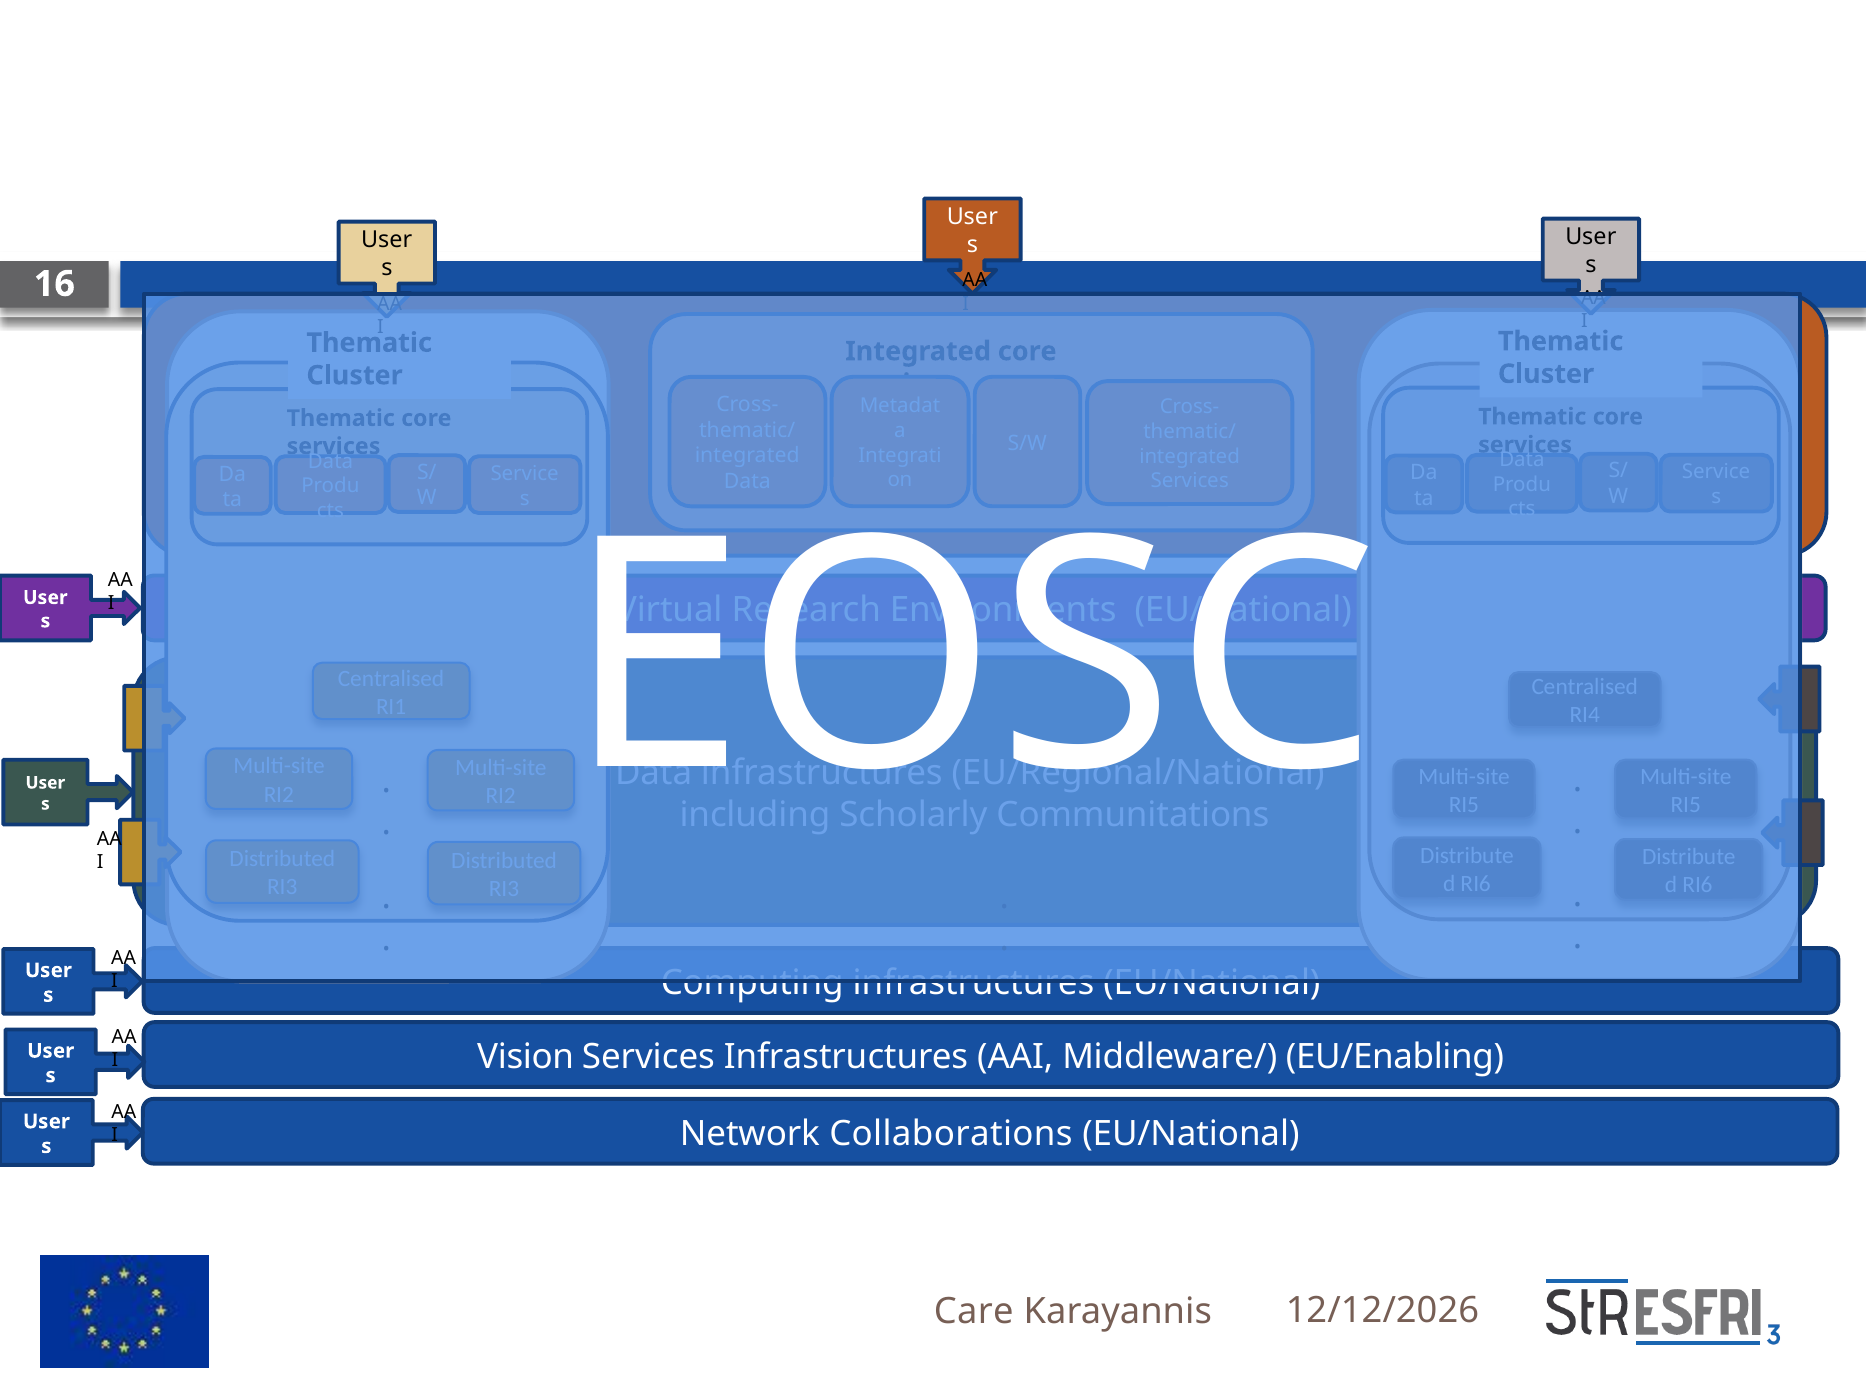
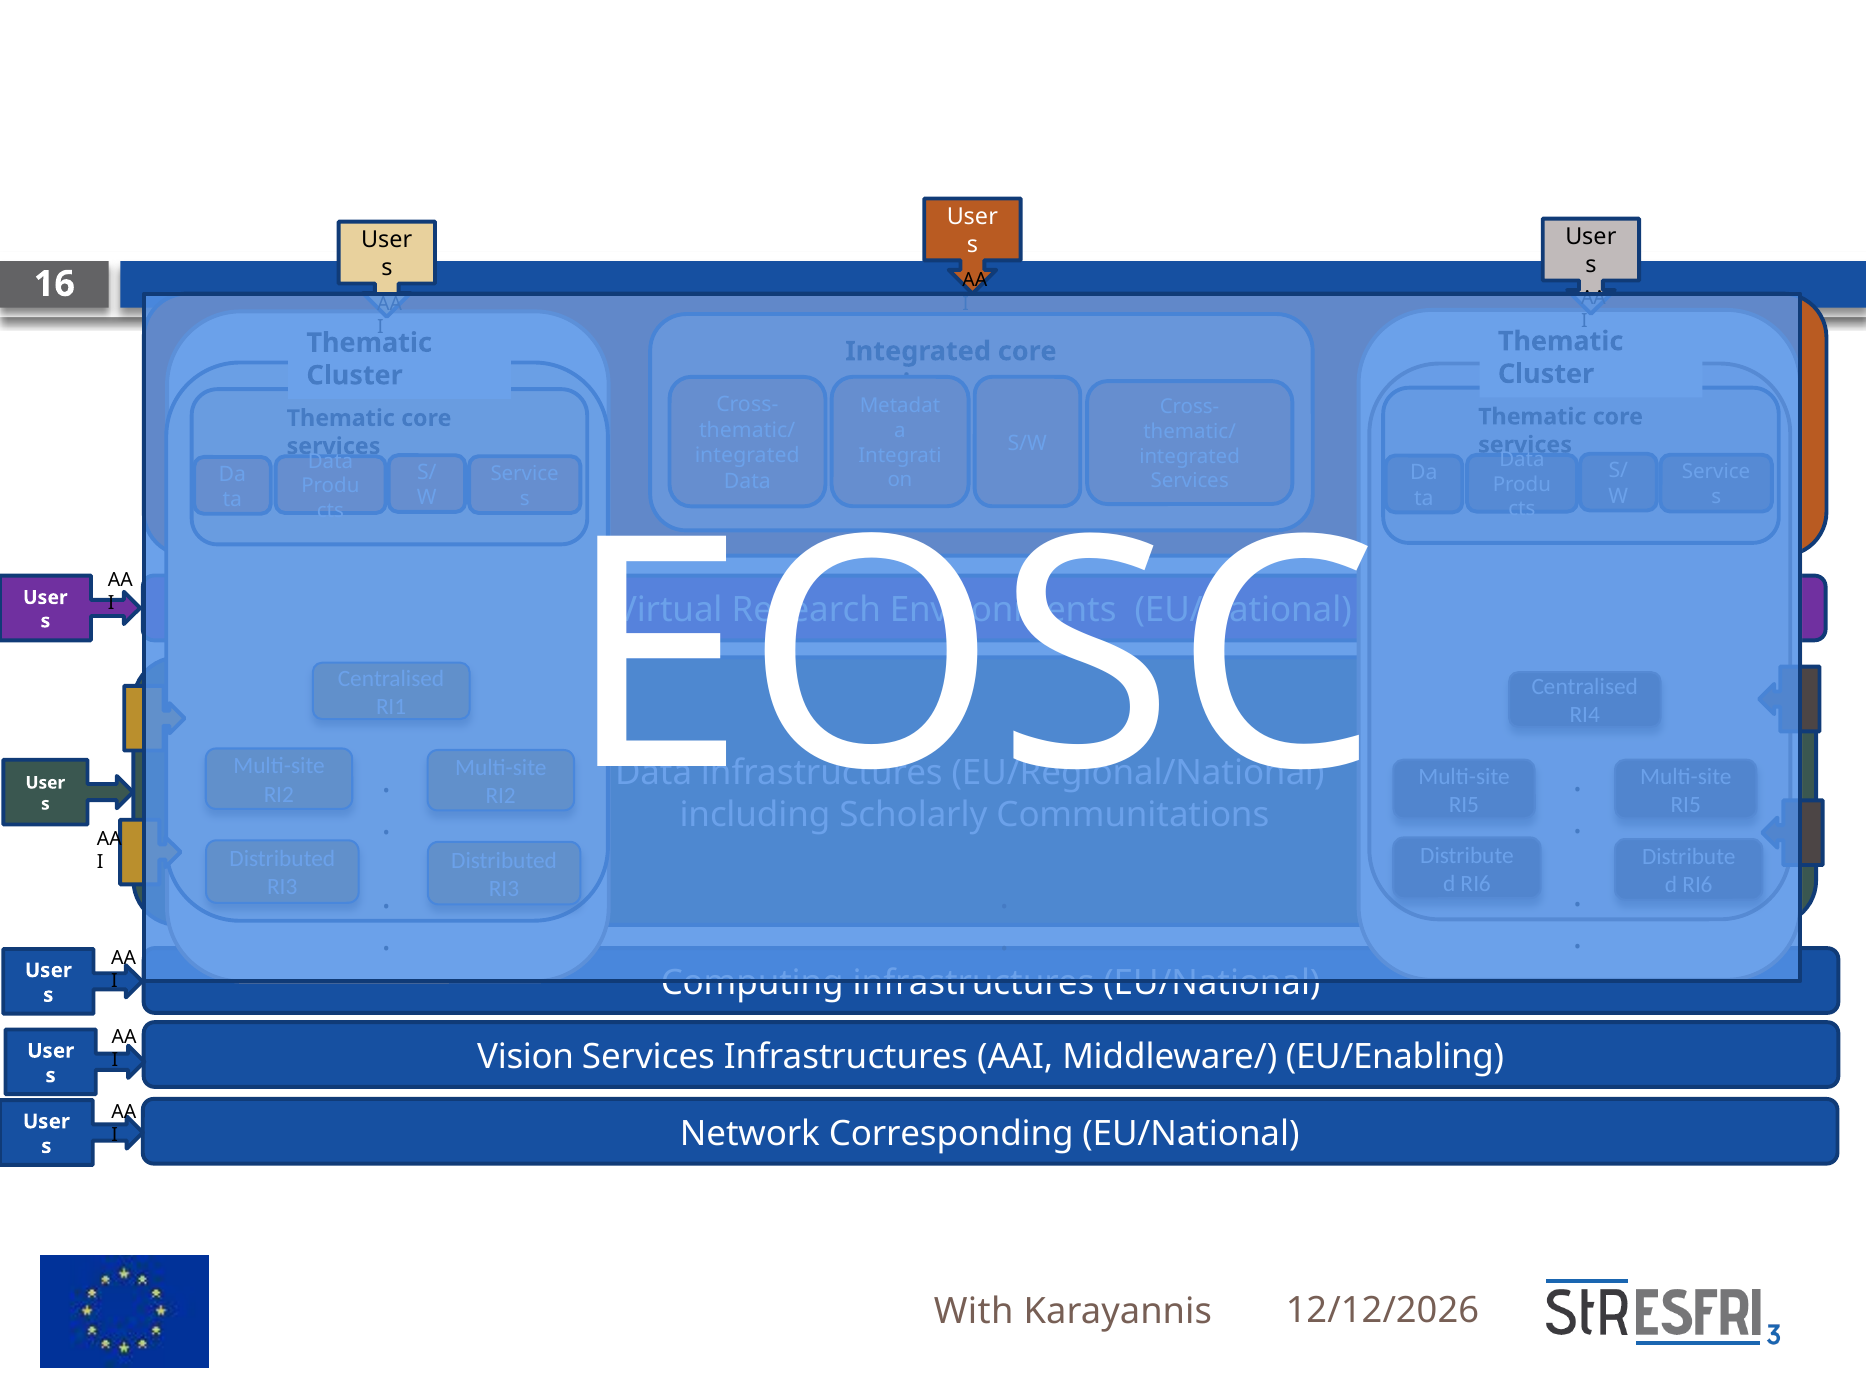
Collaborations: Collaborations -> Corresponding (951, 1134)
Care: Care -> With (974, 1312)
